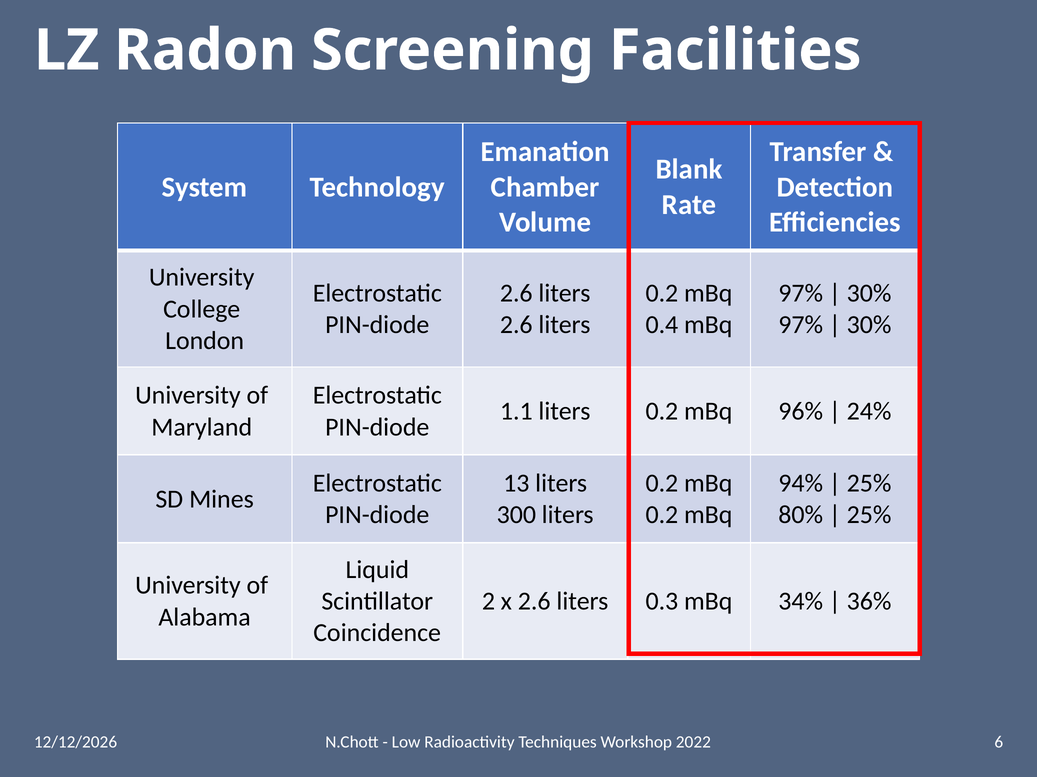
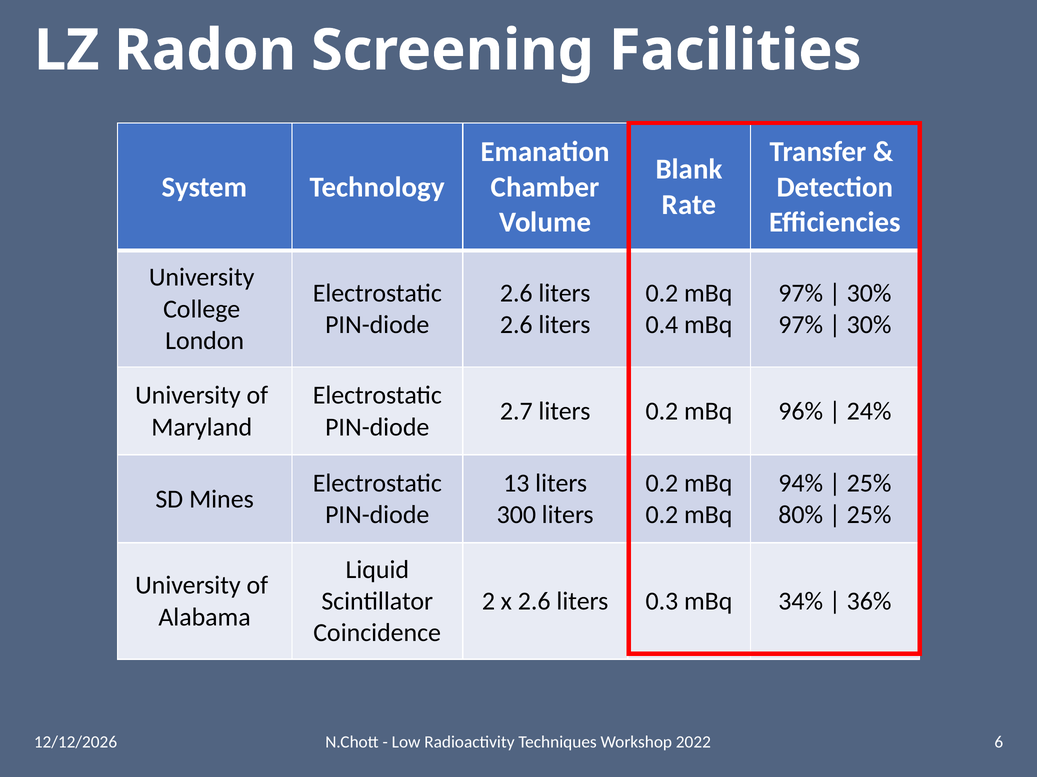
1.1: 1.1 -> 2.7 (516, 412)
